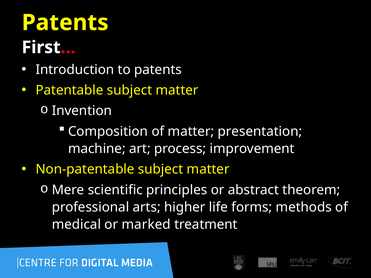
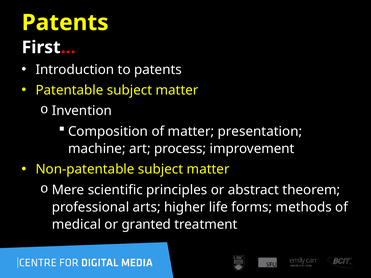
marked: marked -> granted (146, 225)
